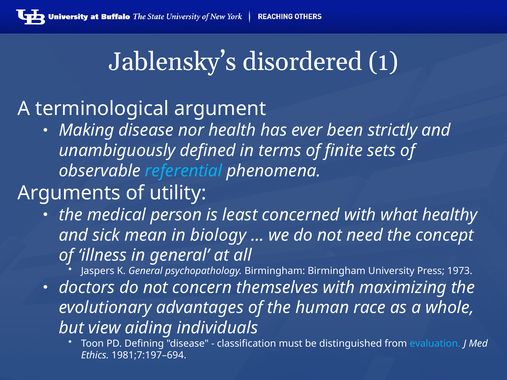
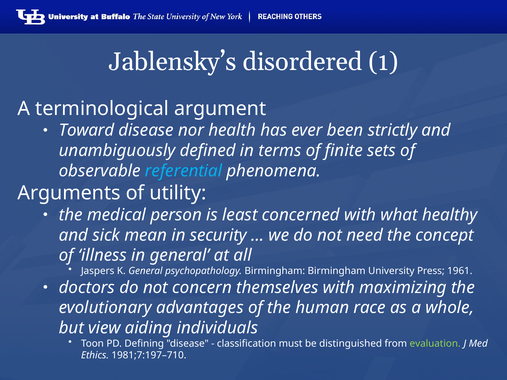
Making: Making -> Toward (87, 130)
biology: biology -> security (218, 235)
1973: 1973 -> 1961 (460, 271)
evaluation colour: light blue -> light green (435, 344)
1981;7:197–694: 1981;7:197–694 -> 1981;7:197–710 (149, 356)
